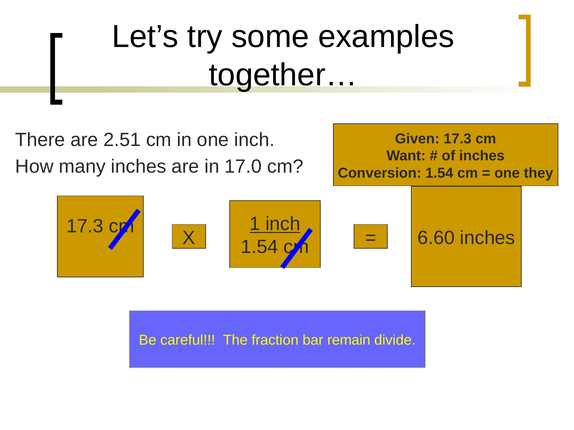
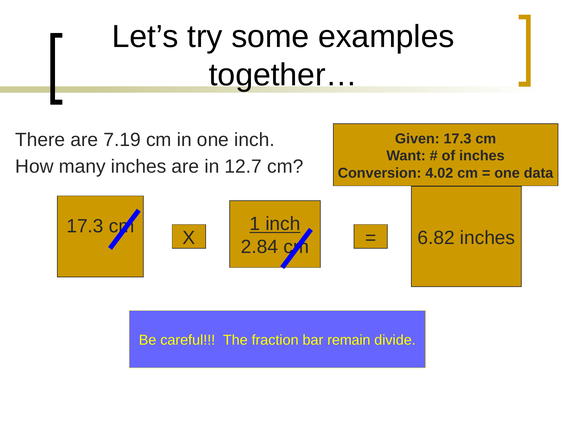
2.51: 2.51 -> 7.19 (122, 140)
17.0: 17.0 -> 12.7 (243, 167)
Conversion 1.54: 1.54 -> 4.02 (439, 173)
they: they -> data (539, 173)
1.54: 1.54 -> 2.84 (260, 247)
6.60: 6.60 -> 6.82 (436, 238)
